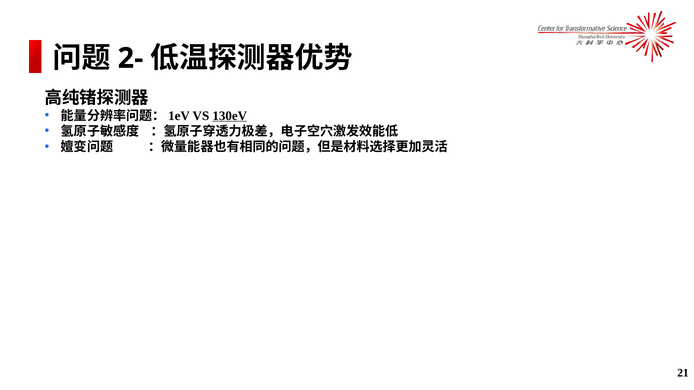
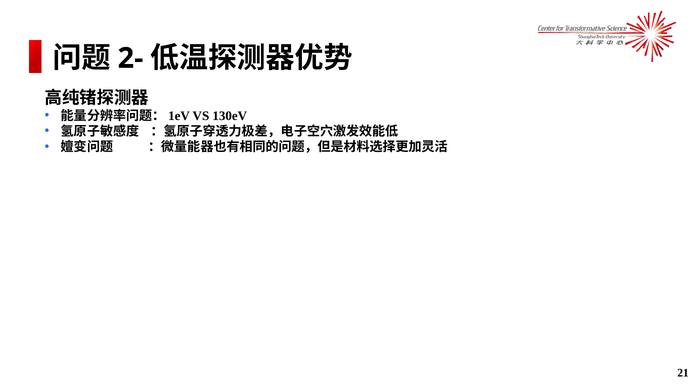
130eV underline: present -> none (230, 116)
